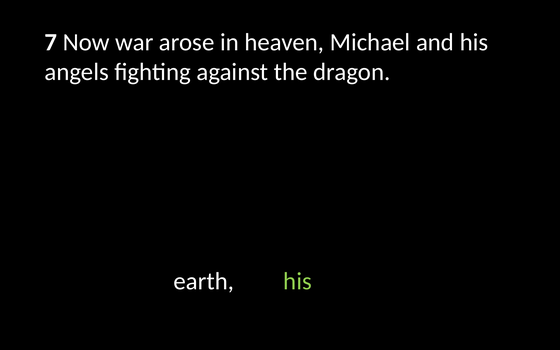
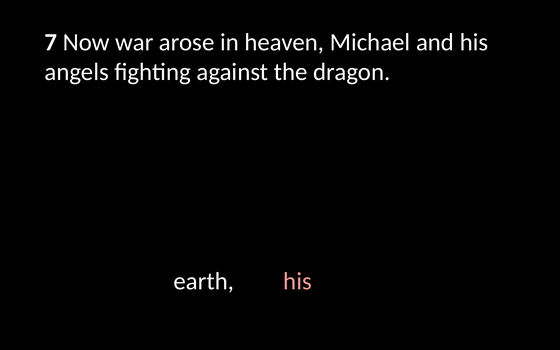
his colour: light green -> pink (298, 281)
